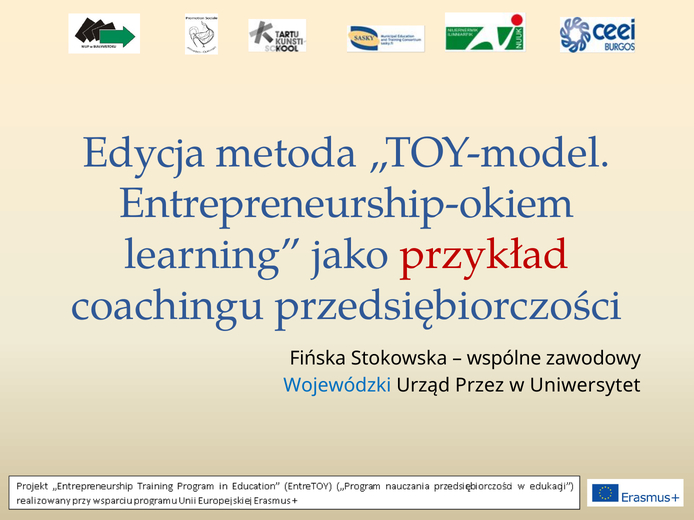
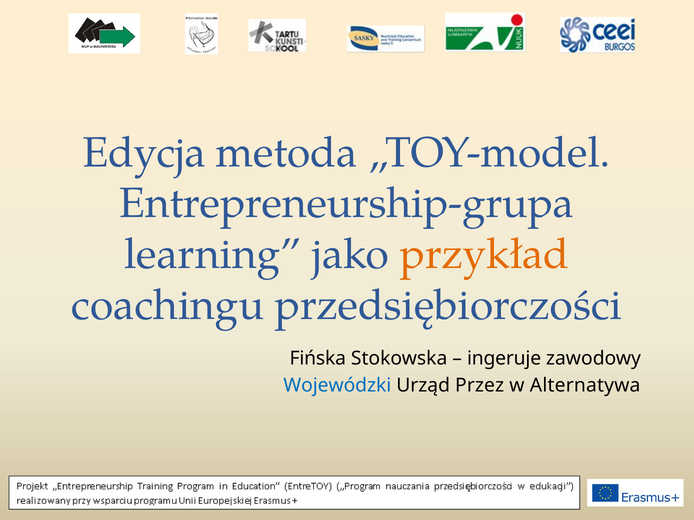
Entrepreneurship-okiem: Entrepreneurship-okiem -> Entrepreneurship-grupa (347, 204)
przykład colour: red -> orange (485, 254)
wspólne: wspólne -> ingeruje (504, 359)
Uniwersytet: Uniwersytet -> Alternatywa (585, 386)
